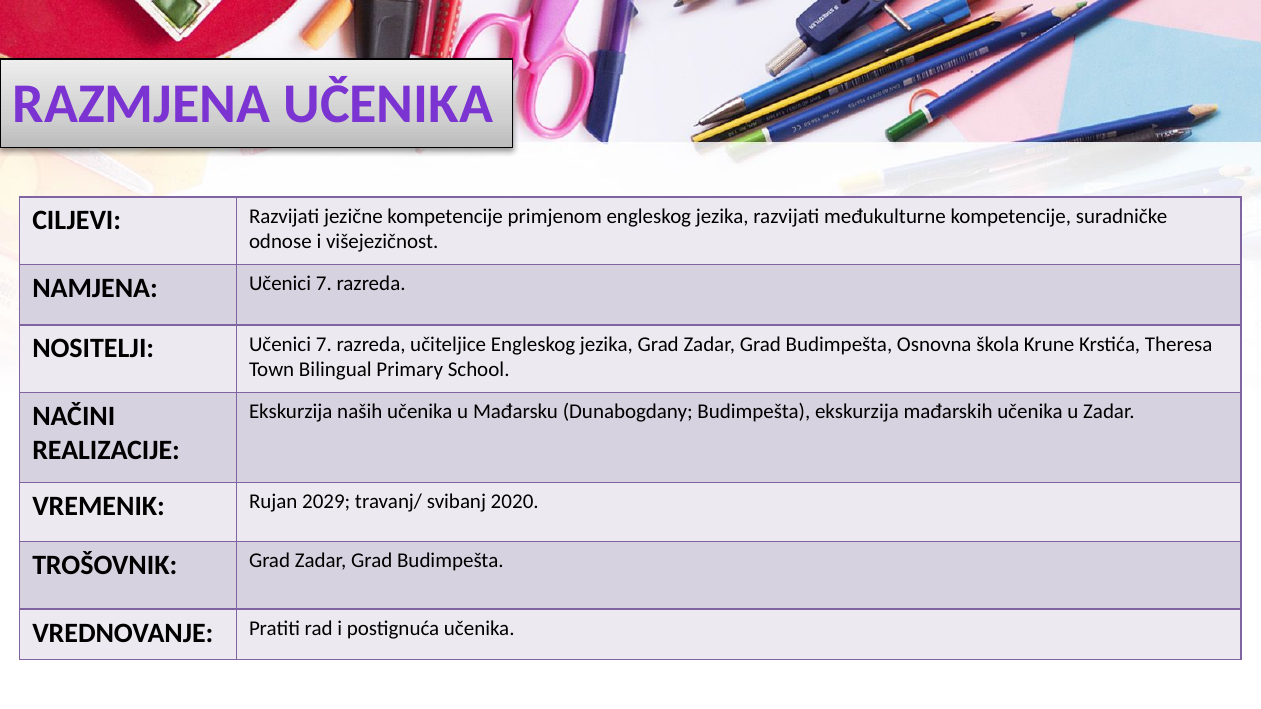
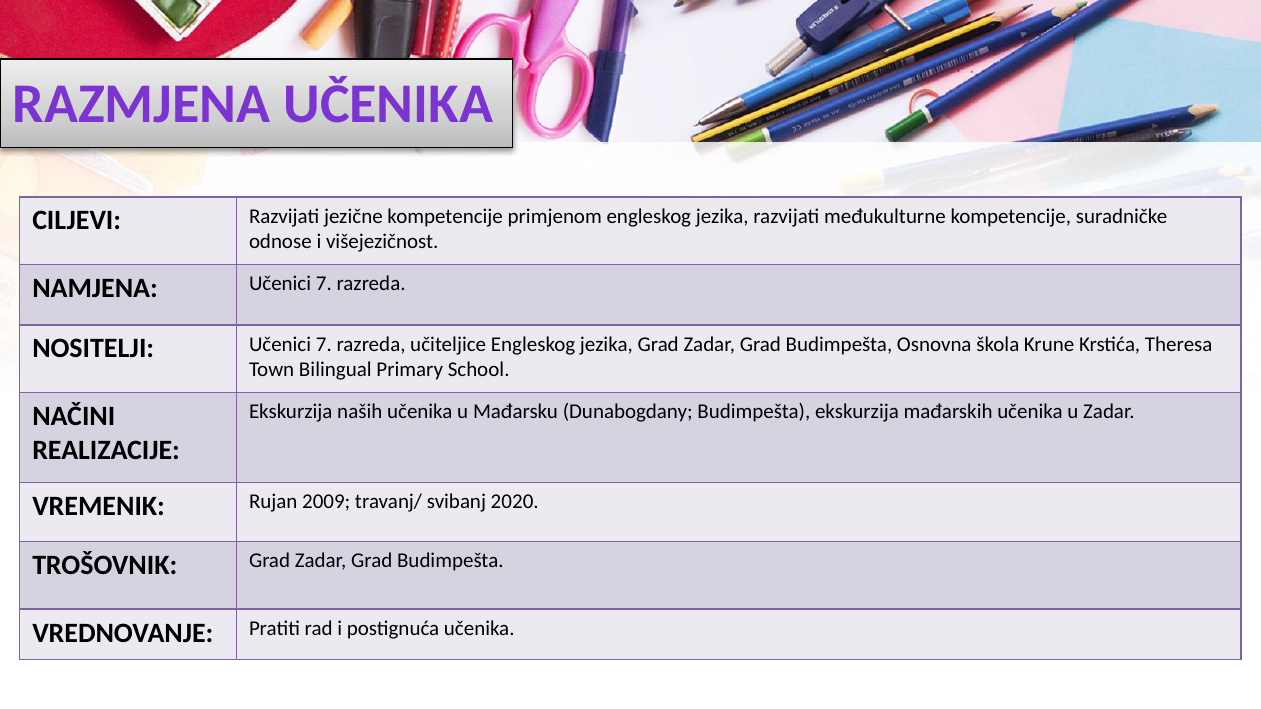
2029: 2029 -> 2009 (326, 502)
